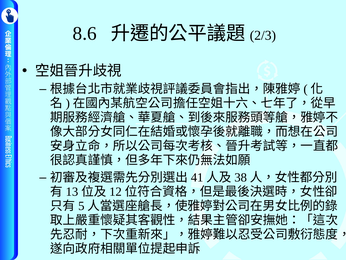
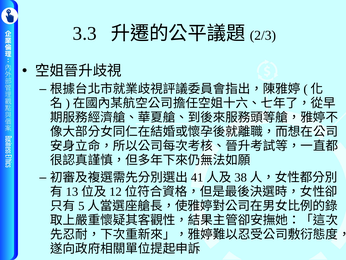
8.6: 8.6 -> 3.3 (85, 33)
